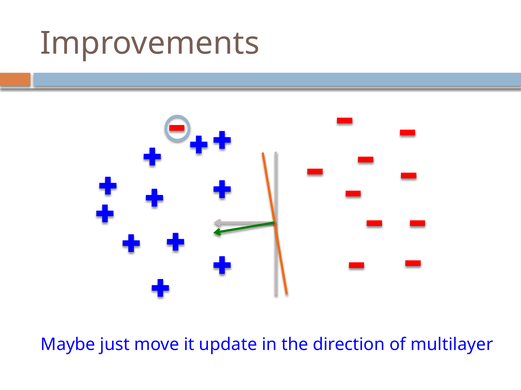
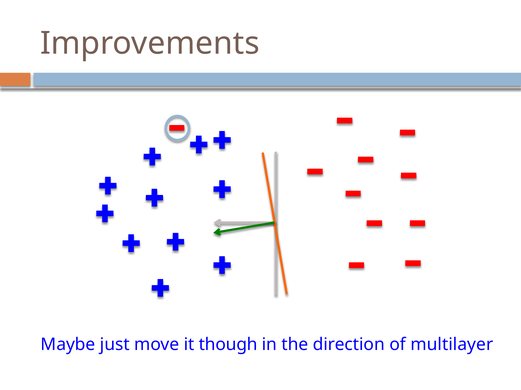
update: update -> though (228, 345)
